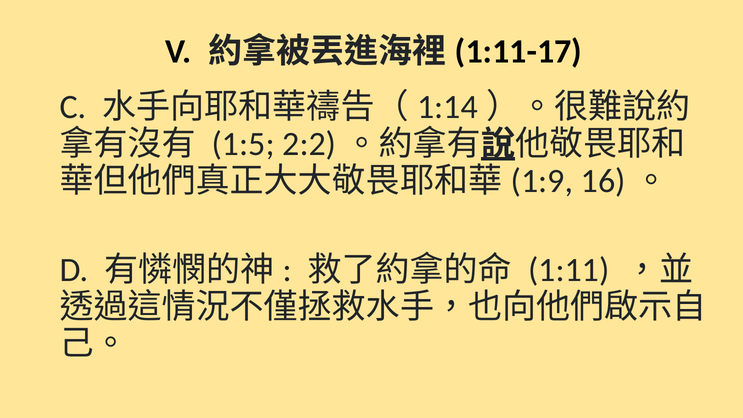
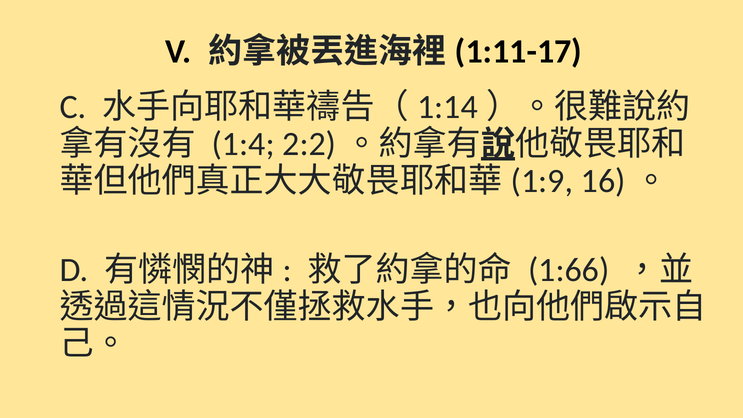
1:5: 1:5 -> 1:4 (243, 144)
1:11: 1:11 -> 1:66 (569, 270)
